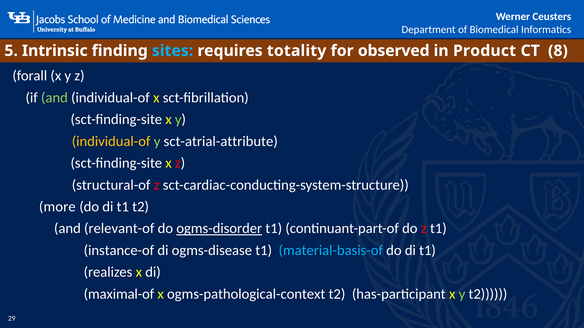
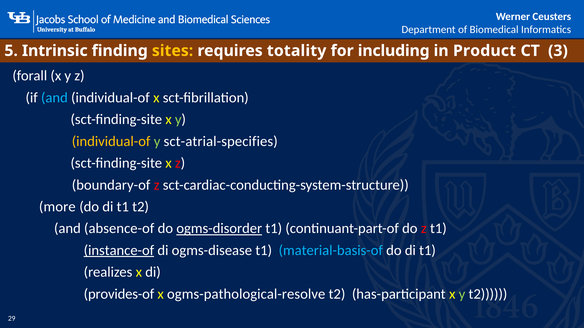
sites colour: light blue -> yellow (173, 51)
observed: observed -> including (394, 51)
8: 8 -> 3 (558, 51)
and colour: light green -> light blue (54, 98)
sct-atrial-attribute: sct-atrial-attribute -> sct-atrial-specifies (221, 141)
structural-of: structural-of -> boundary-of (111, 185)
relevant-of: relevant-of -> absence-of (119, 229)
instance-of underline: none -> present (119, 251)
maximal-of: maximal-of -> provides-of (119, 294)
ogms-pathological-context: ogms-pathological-context -> ogms-pathological-resolve (246, 294)
